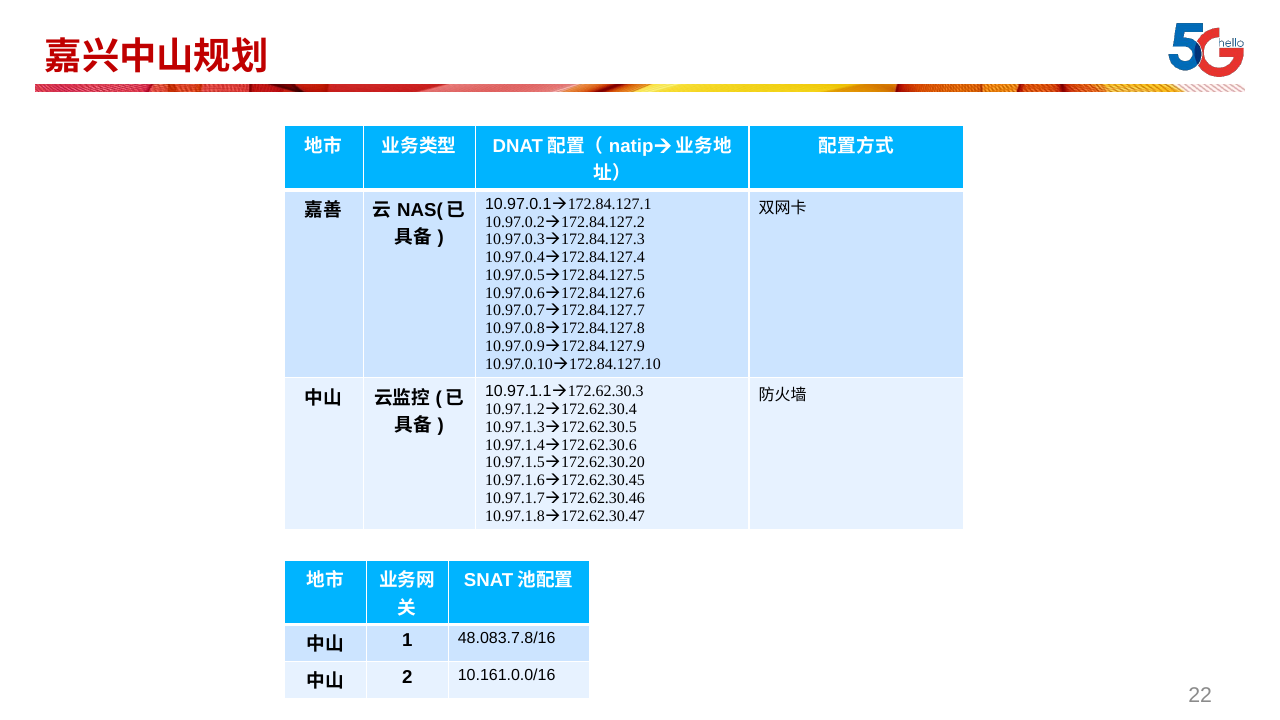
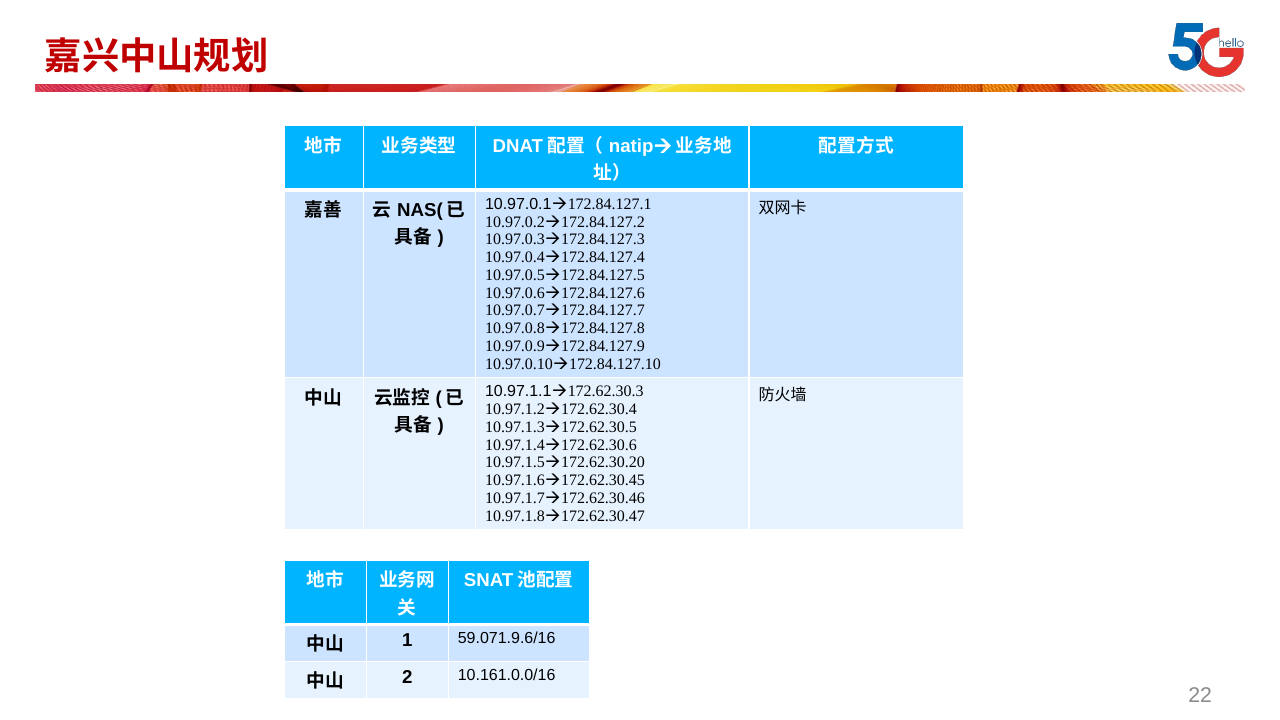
48.083.7.8/16: 48.083.7.8/16 -> 59.071.9.6/16 (507, 638)
